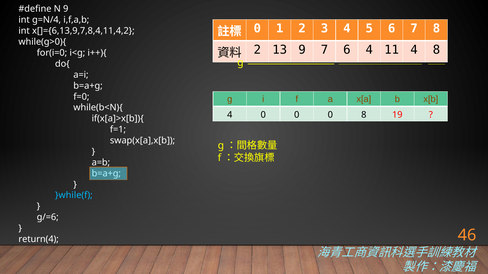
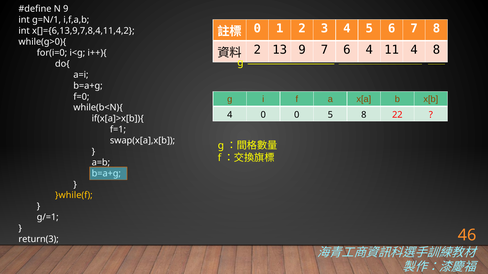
g=N/4: g=N/4 -> g=N/1 (47, 20)
0 0 0: 0 -> 5 (330, 115)
19: 19 -> 22 (397, 115)
}while(f colour: light blue -> yellow (74, 196)
g/=6: g/=6 -> g/=1 (48, 218)
return(4: return(4 -> return(3 (39, 240)
